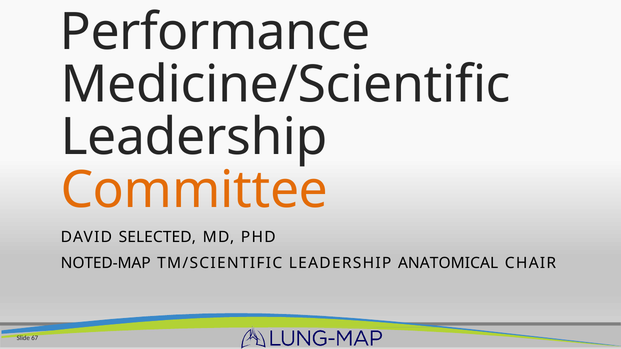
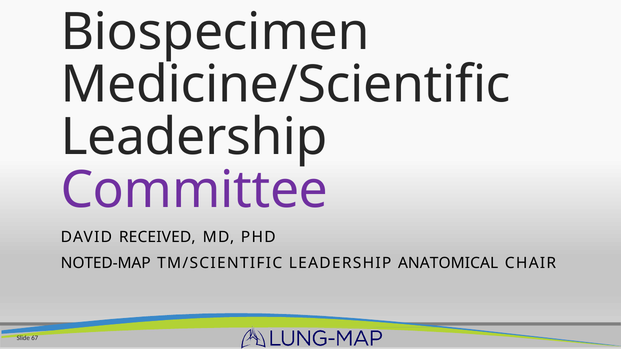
Performance: Performance -> Biospecimen (215, 32)
Committee colour: orange -> purple (194, 190)
SELECTED: SELECTED -> RECEIVED (157, 238)
